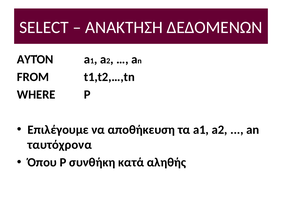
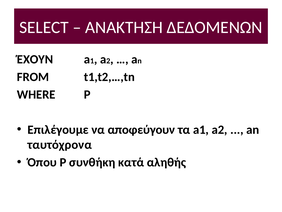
ΑΥΤΌΝ: ΑΥΤΌΝ -> ΈΧΟΥΝ (35, 59)
αποθήκευση: αποθήκευση -> αποφεύγουν (141, 129)
